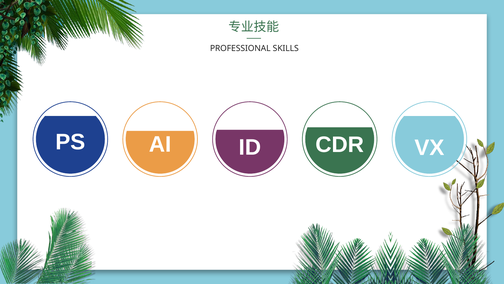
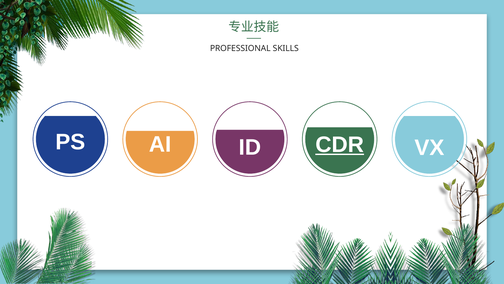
CDR underline: none -> present (340, 145)
